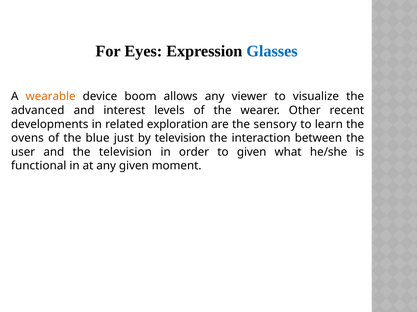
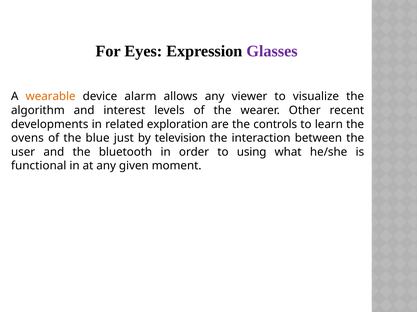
Glasses colour: blue -> purple (272, 51)
boom: boom -> alarm (140, 97)
advanced: advanced -> algorithm (38, 111)
sensory: sensory -> controls (275, 124)
the television: television -> bluetooth (125, 152)
to given: given -> using (252, 152)
